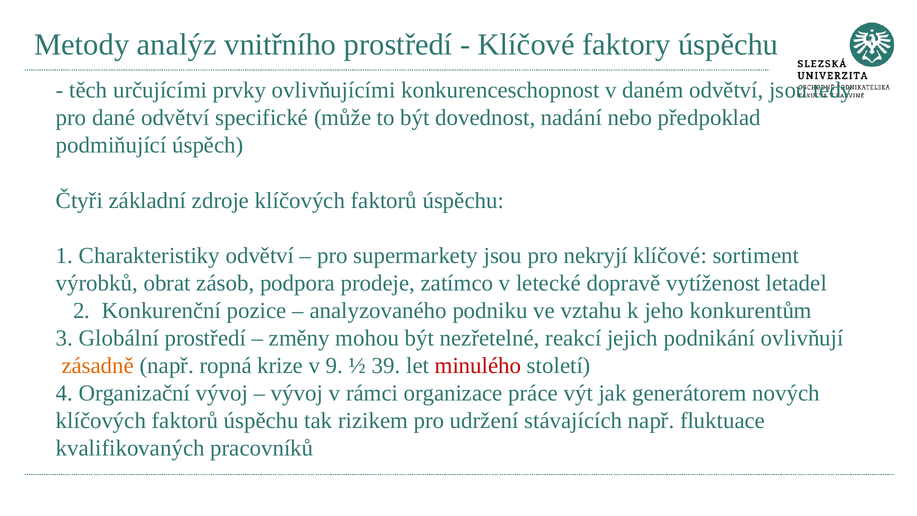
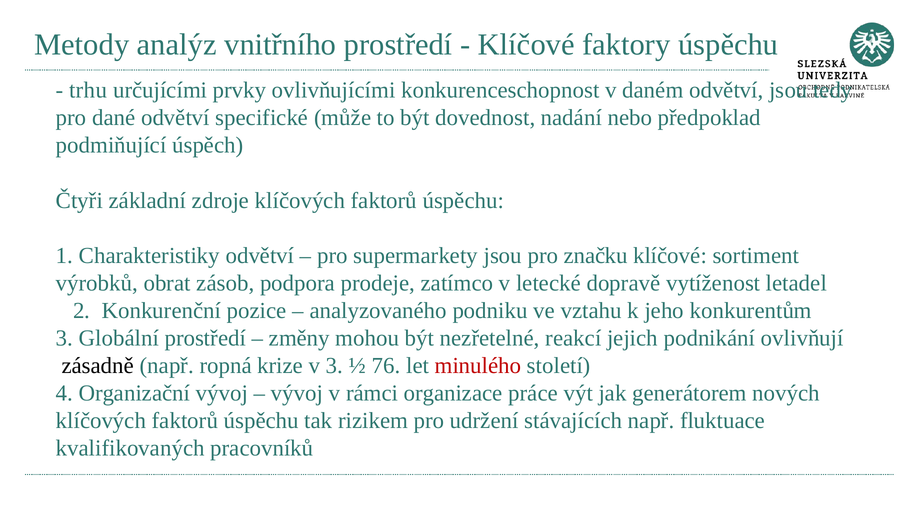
těch: těch -> trhu (88, 90)
nekryjí: nekryjí -> značku (596, 255)
zásadně colour: orange -> black (98, 365)
v 9: 9 -> 3 (335, 365)
39: 39 -> 76 (386, 365)
